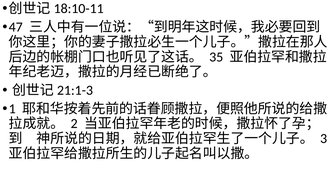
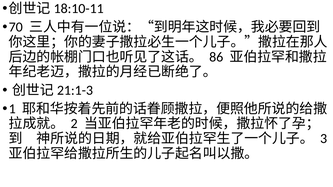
47: 47 -> 70 (16, 27)
35: 35 -> 86 (216, 57)
